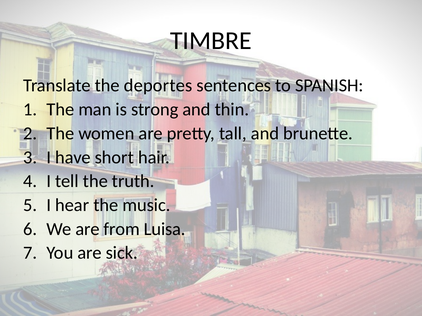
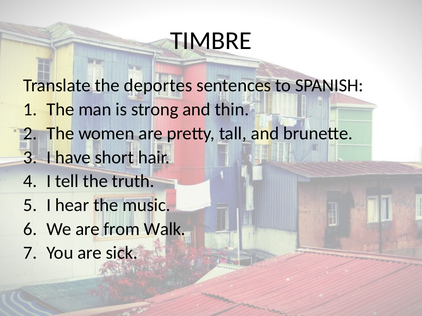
Luisa: Luisa -> Walk (165, 229)
